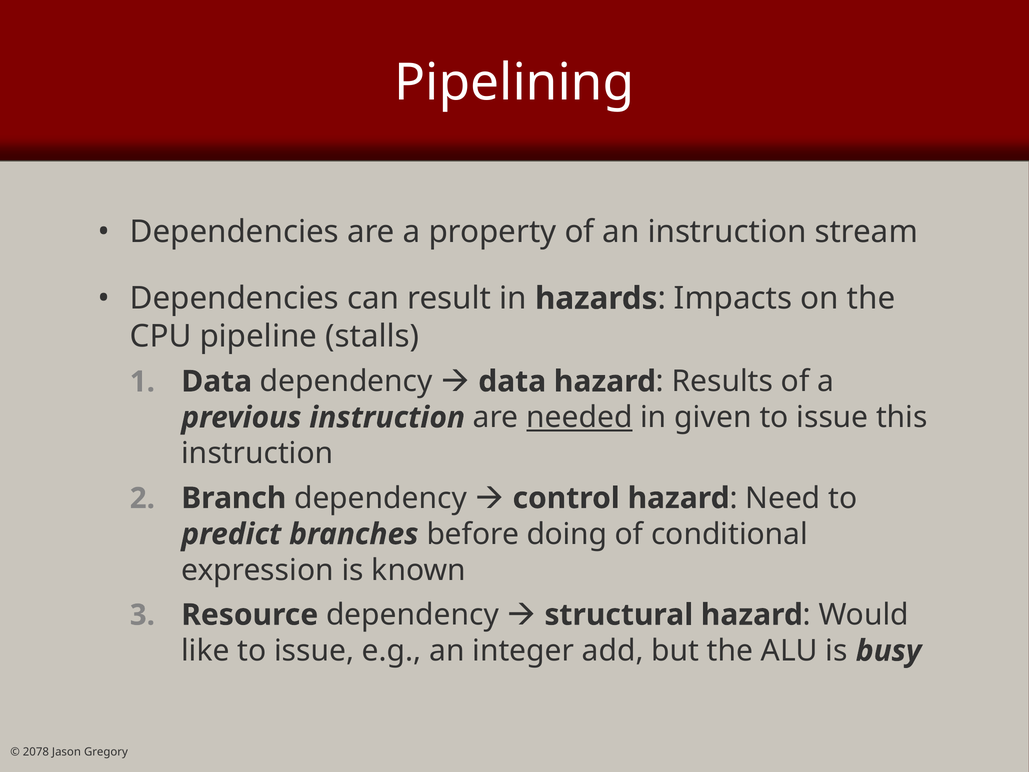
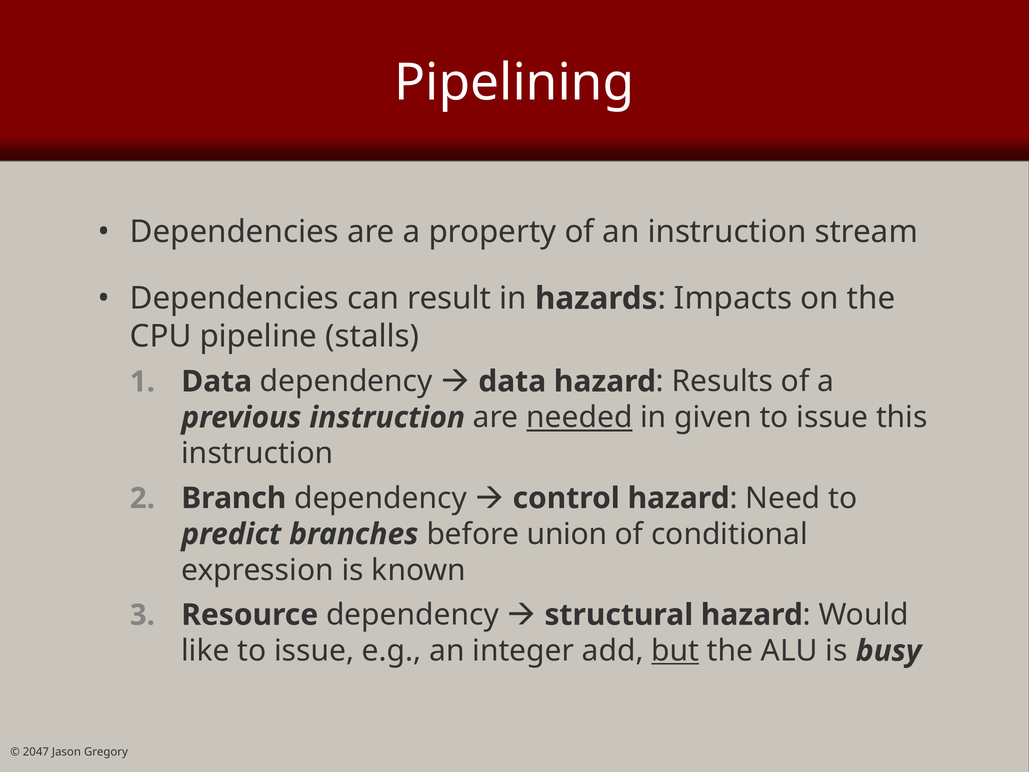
doing: doing -> union (567, 534)
but underline: none -> present (675, 651)
2078: 2078 -> 2047 (36, 752)
